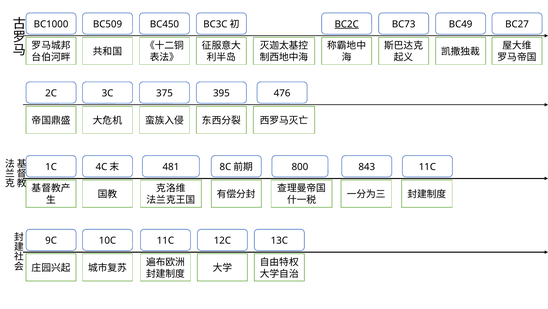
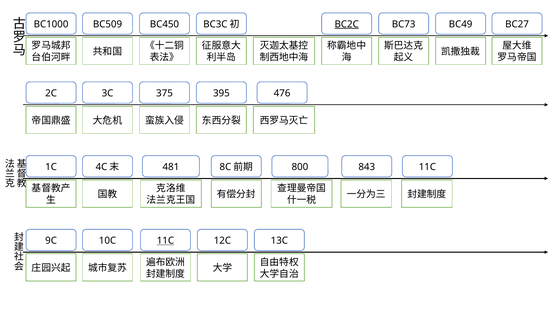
11C underline: none -> present (165, 240)
